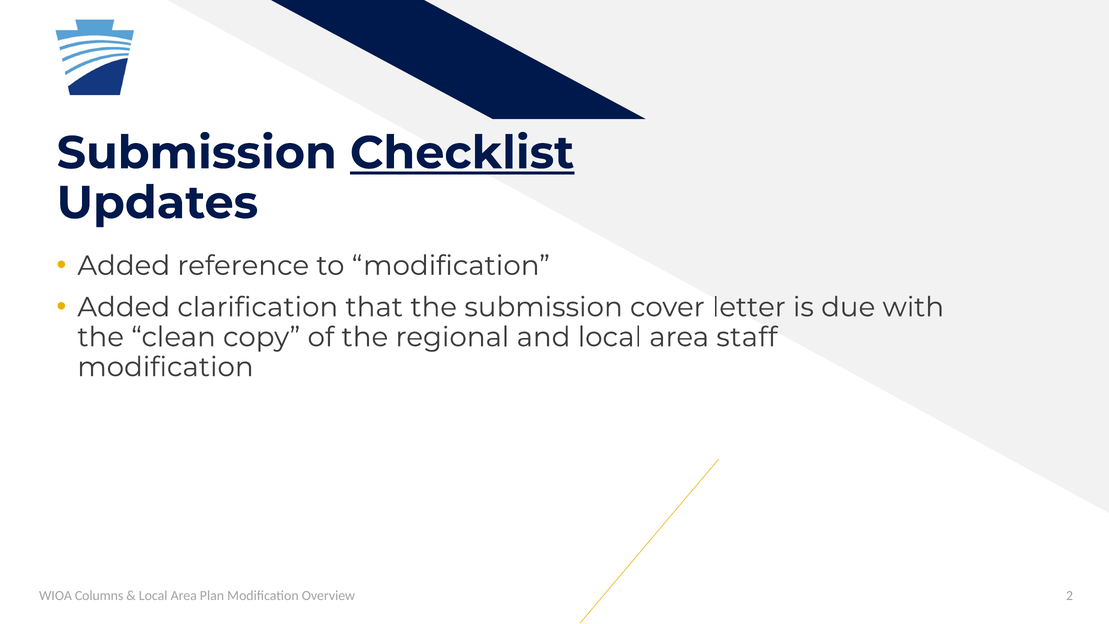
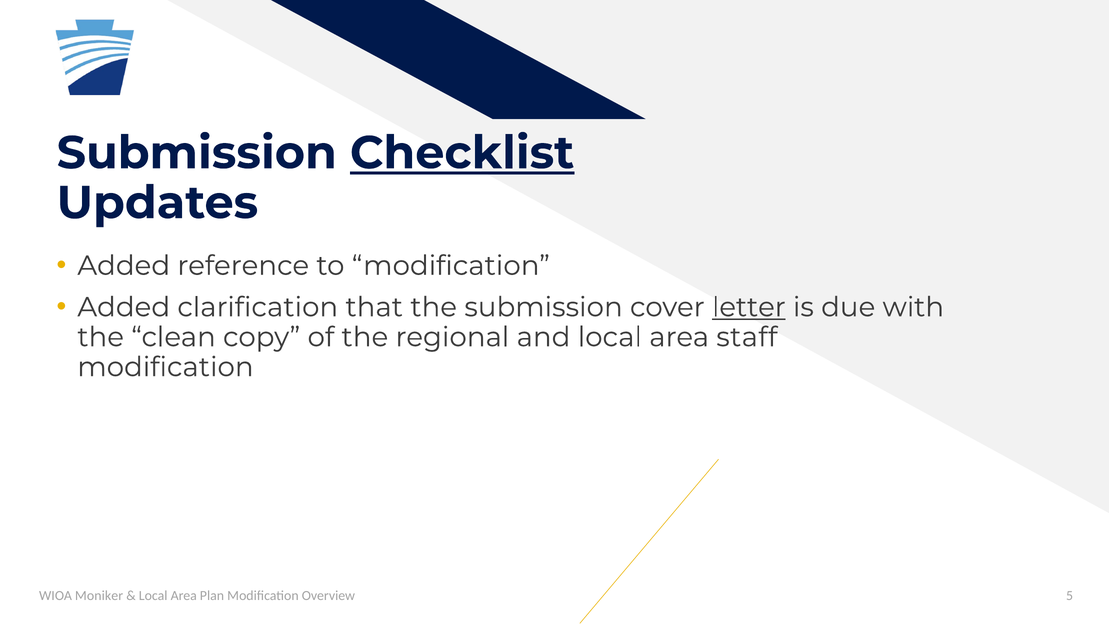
letter underline: none -> present (749, 307)
Columns: Columns -> Moniker (99, 596)
2: 2 -> 5 (1070, 596)
